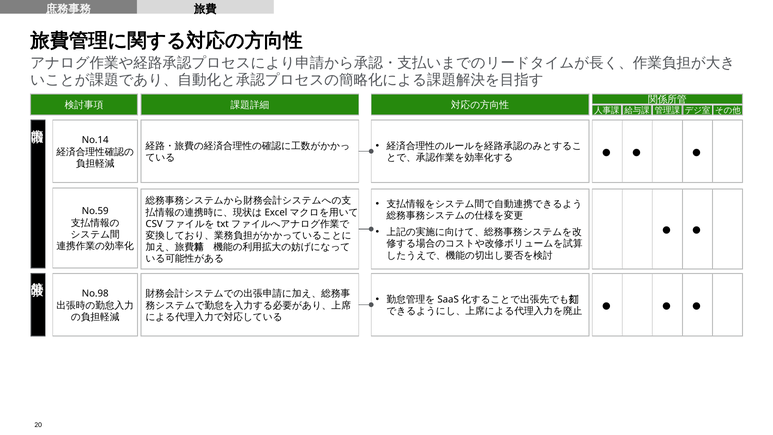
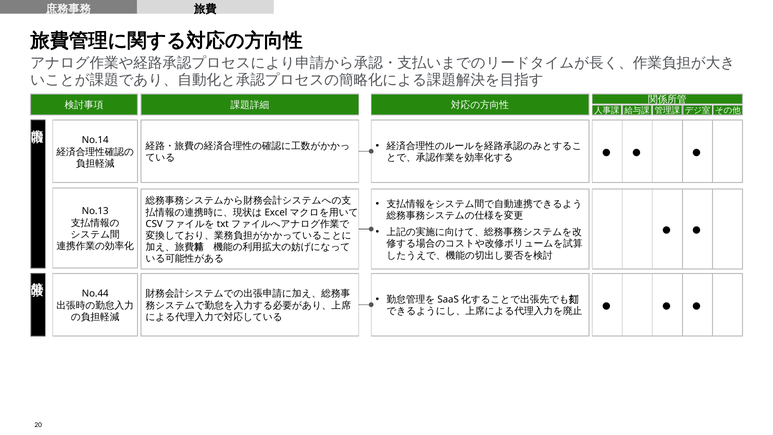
No.59: No.59 -> No.13 (95, 211)
No.98: No.98 -> No.44 (95, 294)
